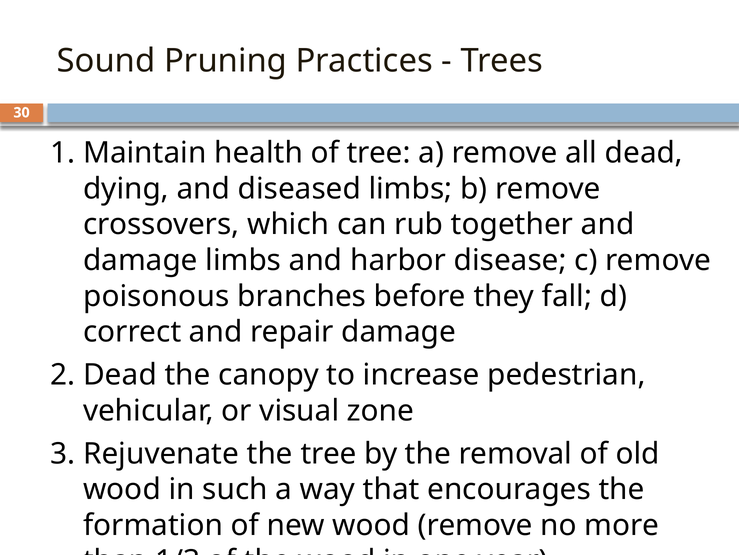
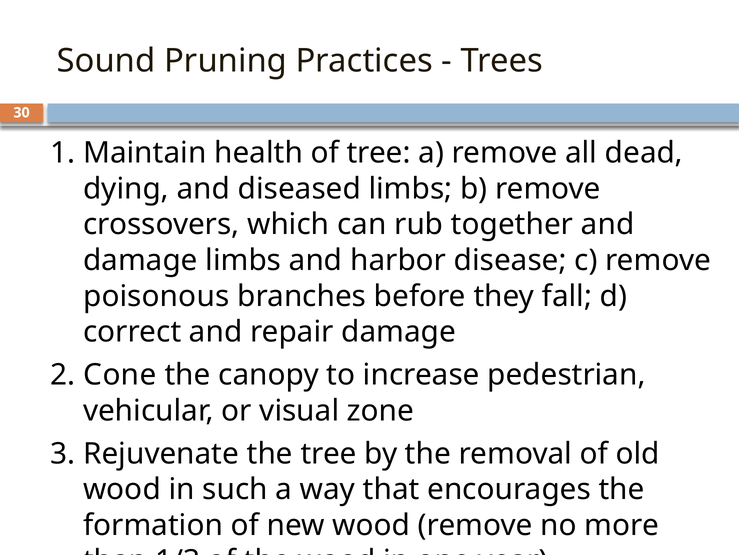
2 Dead: Dead -> Cone (120, 374)
